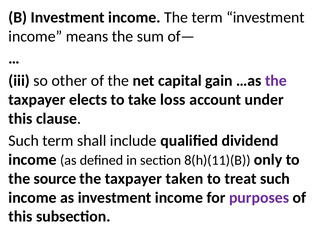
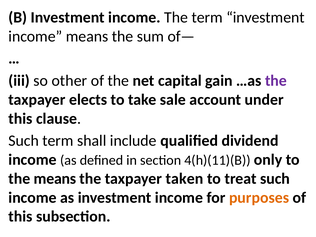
loss: loss -> sale (173, 100)
8(h)(11)(B: 8(h)(11)(B -> 4(h)(11)(B (217, 160)
the source: source -> means (55, 179)
purposes colour: purple -> orange (259, 198)
